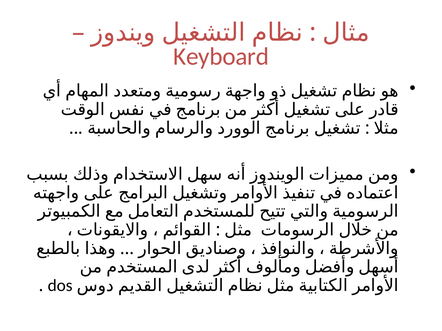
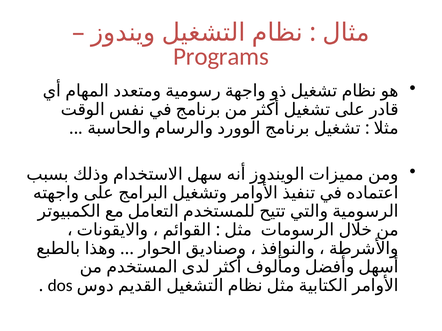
Keyboard: Keyboard -> Programs (221, 57)
